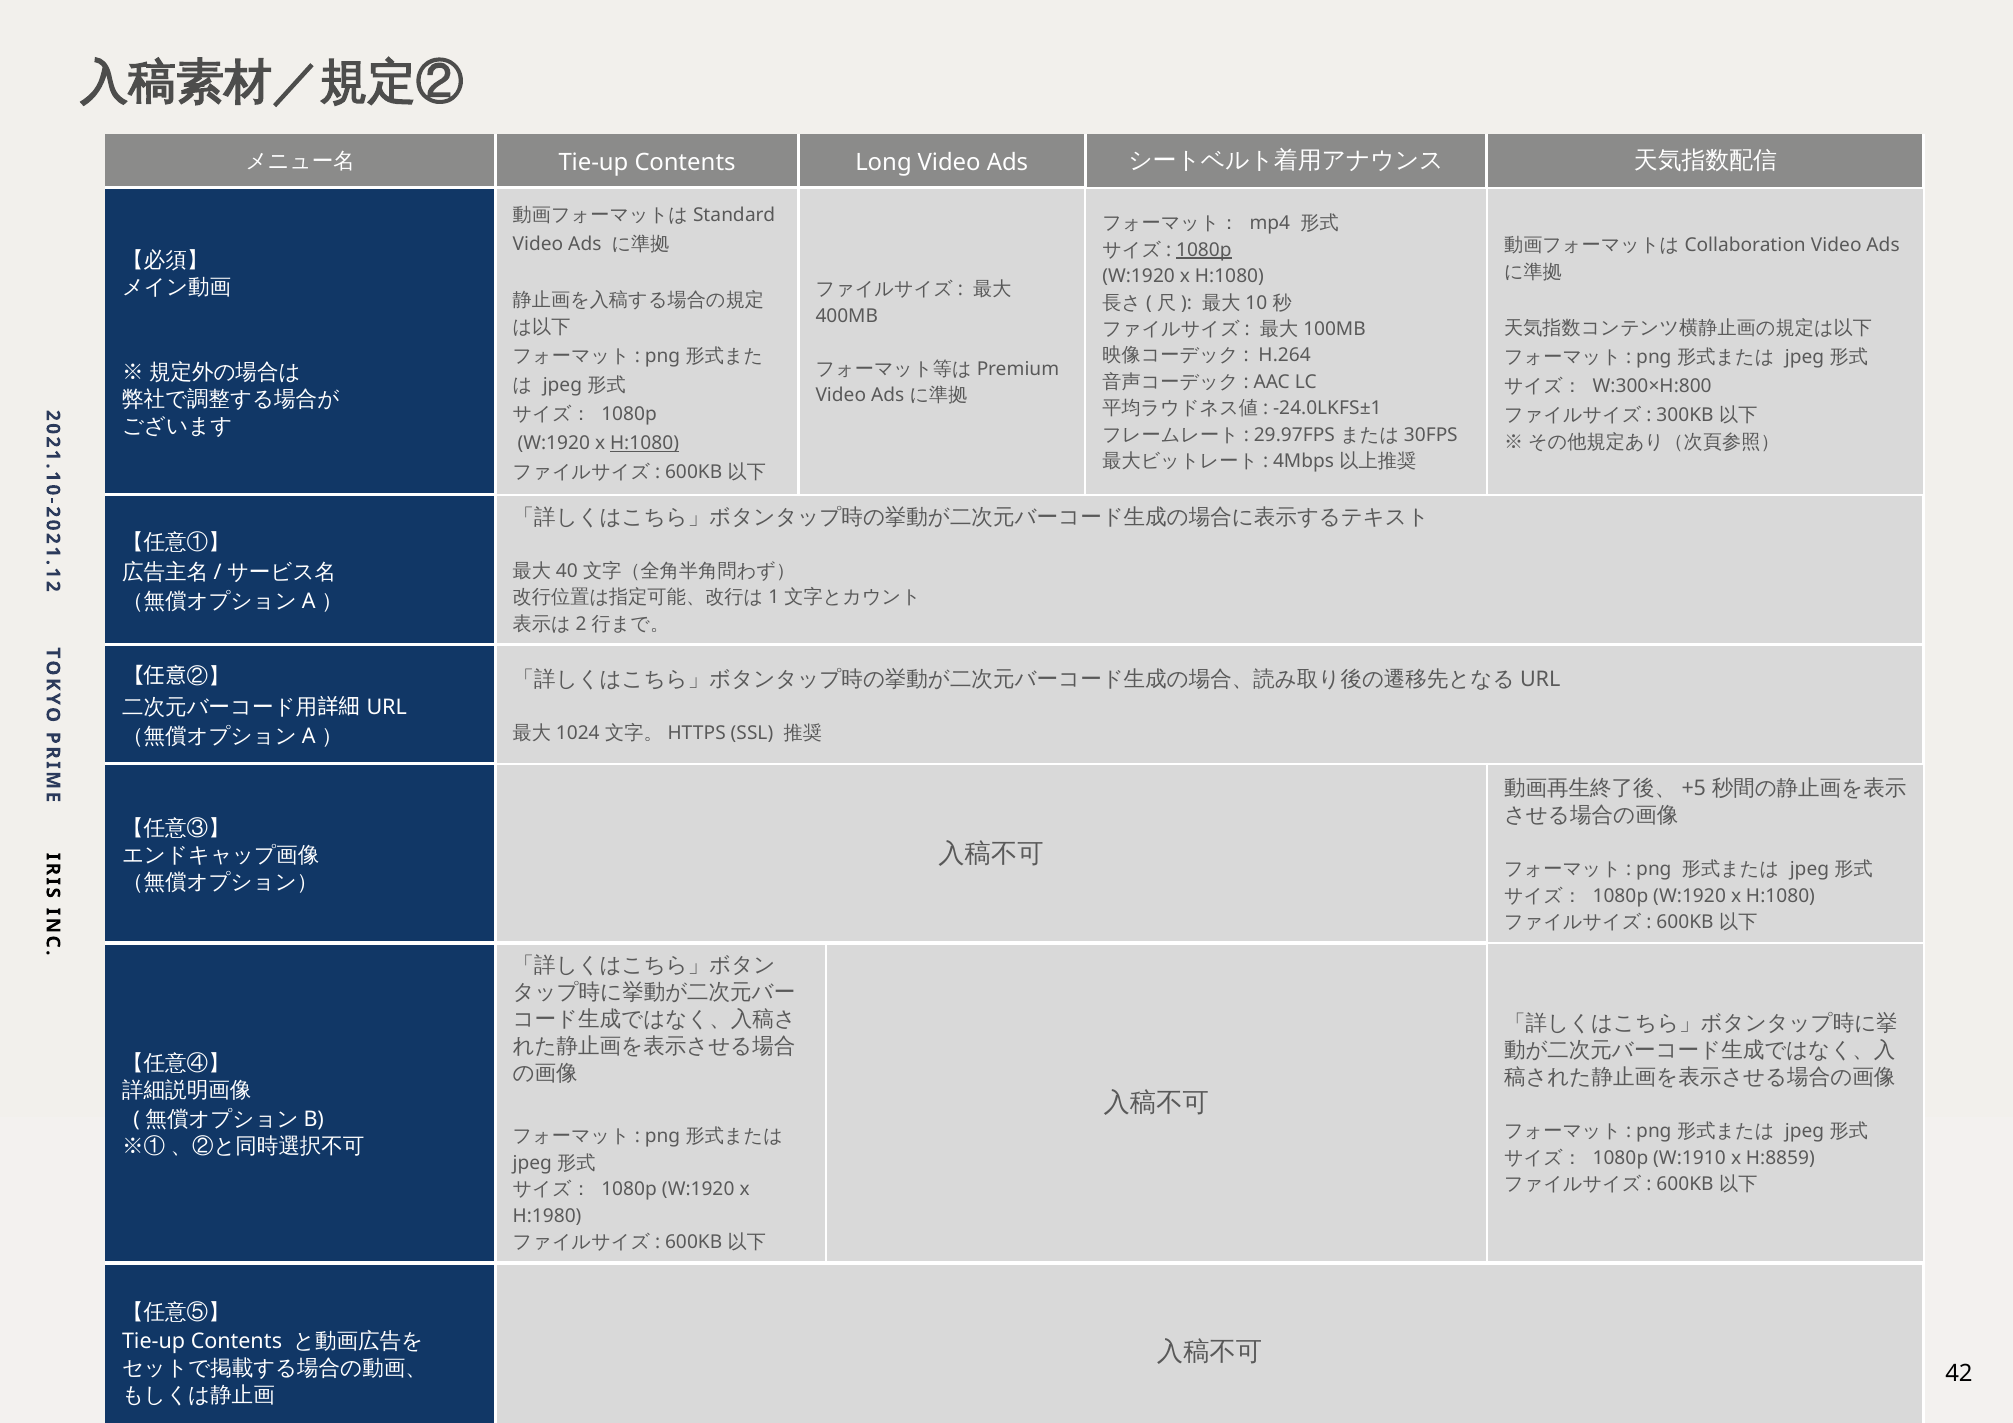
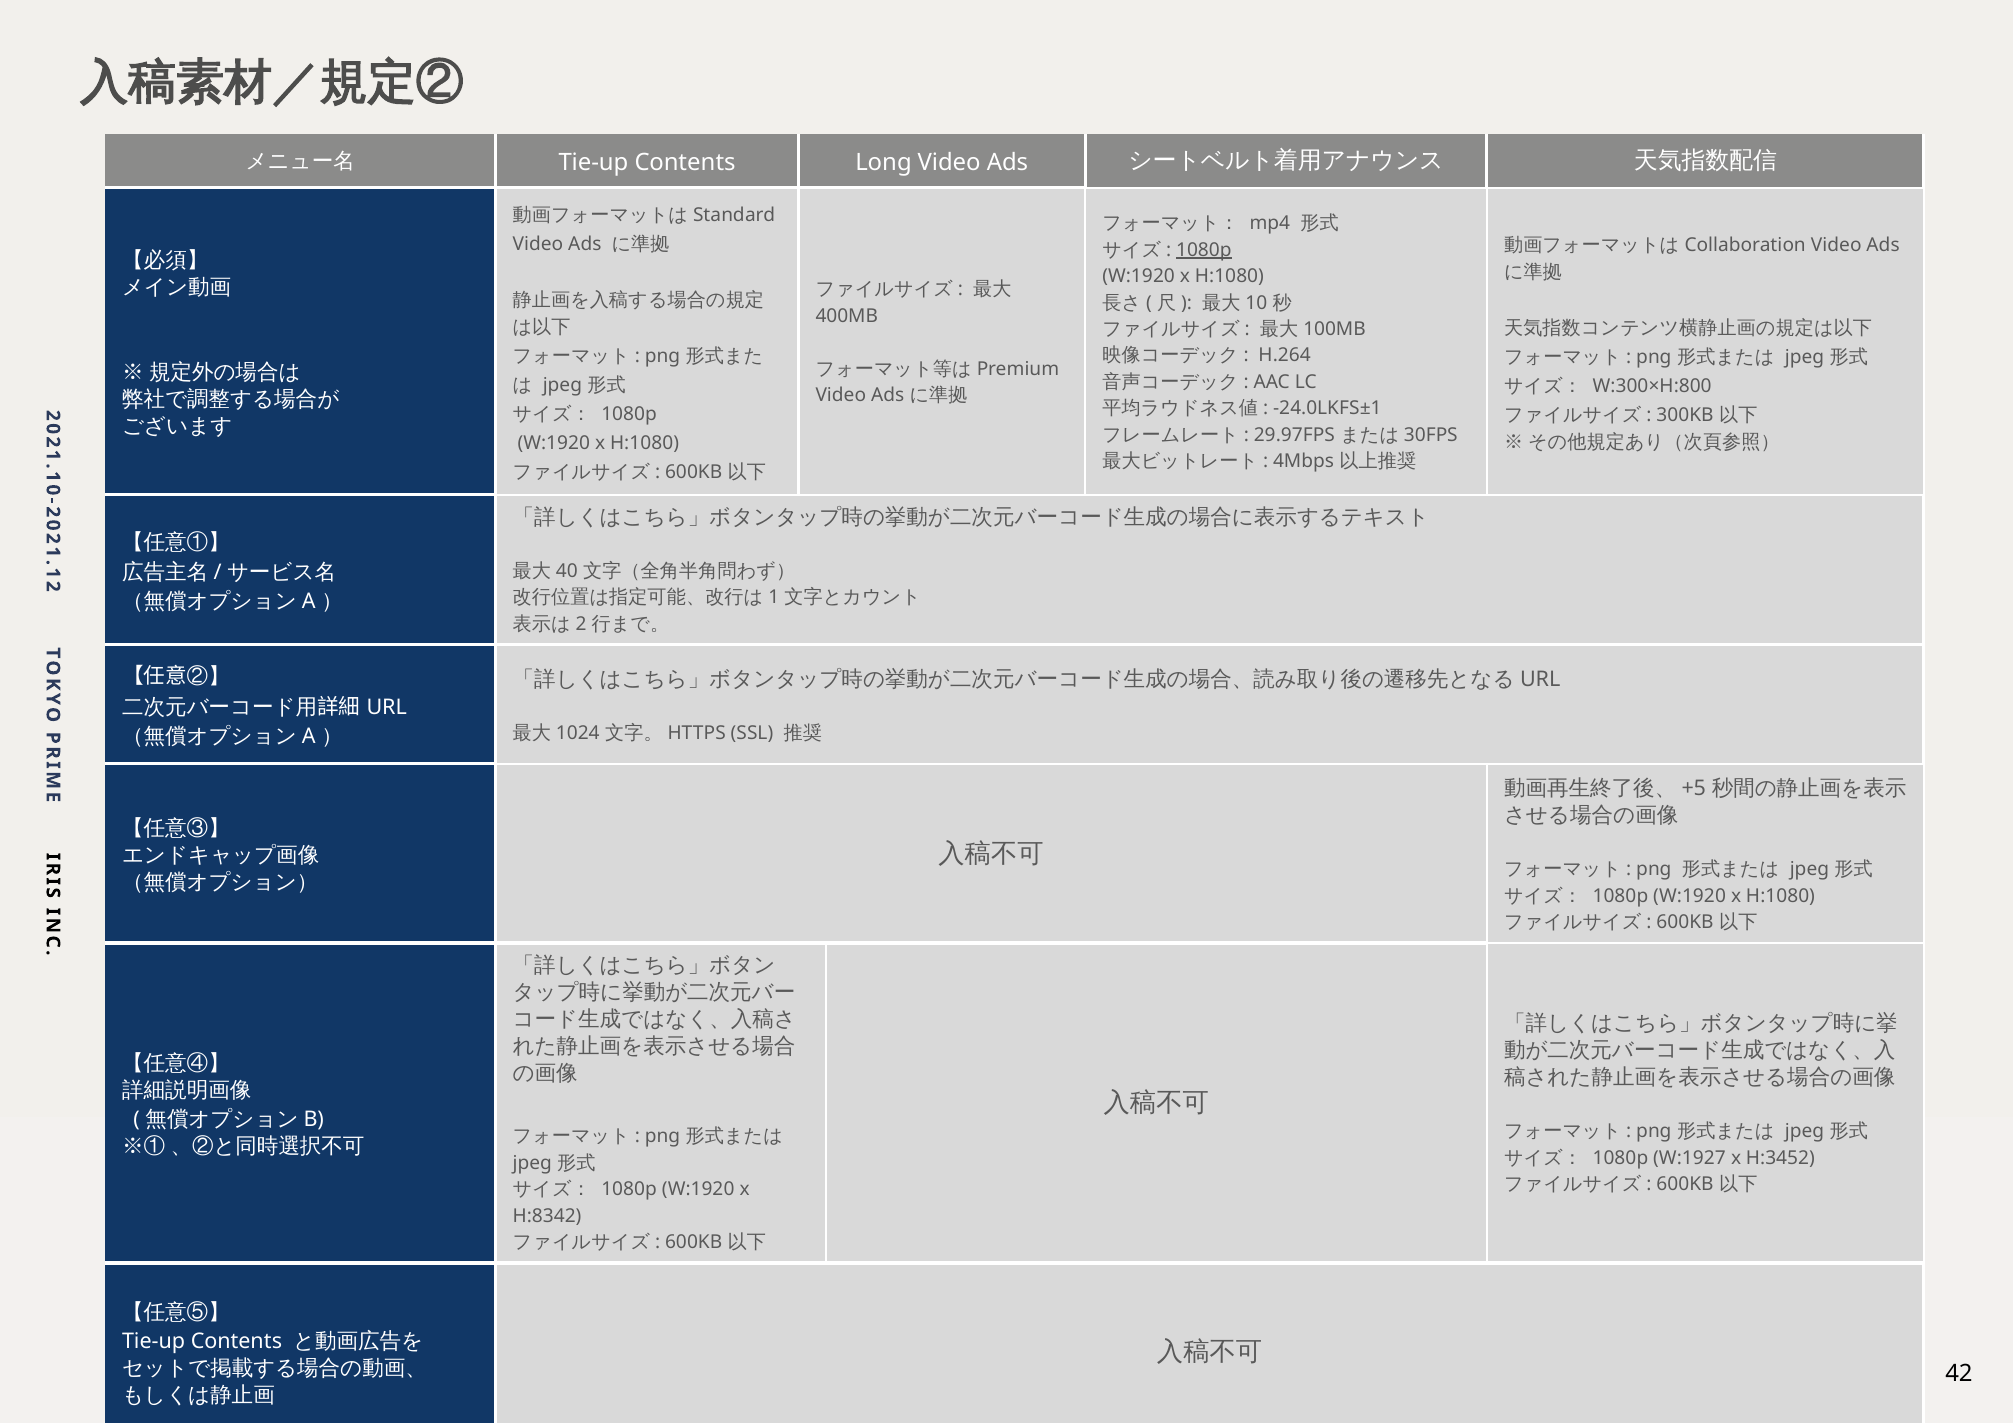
H:1080 underline: present -> none (645, 443)
W:1910: W:1910 -> W:1927 (1690, 1158)
H:8859: H:8859 -> H:3452 (1780, 1158)
H:1980: H:1980 -> H:8342 (547, 1216)
